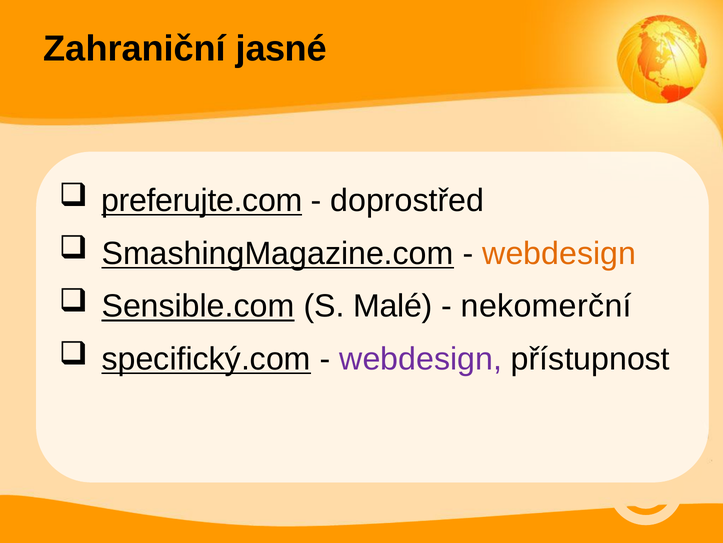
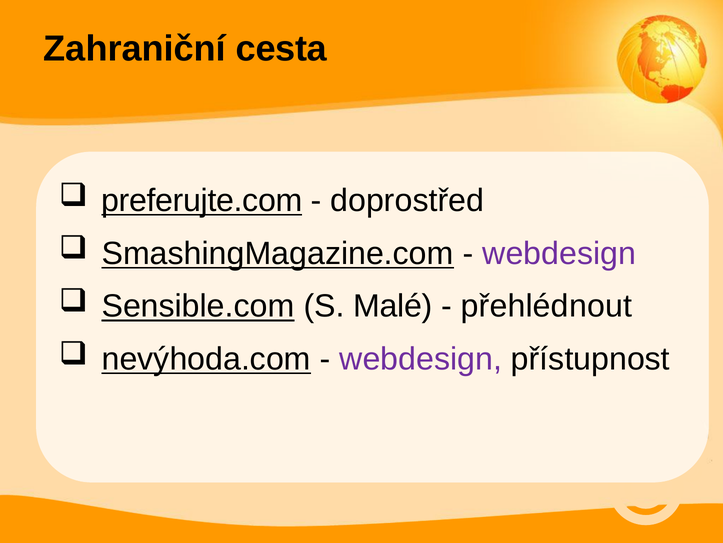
jasné: jasné -> cesta (281, 49)
webdesign colour: orange -> purple (559, 253)
nekomerční: nekomerční -> přehlédnout (546, 306)
specifický.com: specifický.com -> nevýhoda.com (206, 359)
